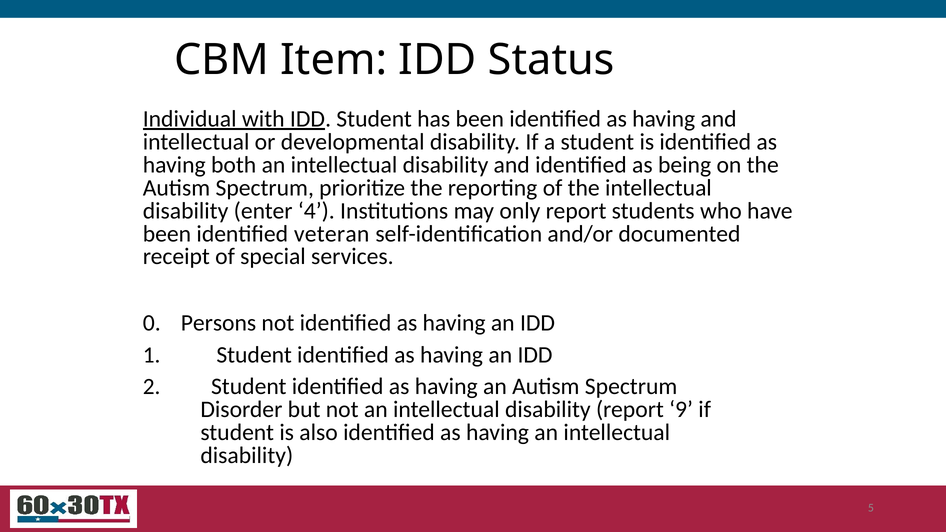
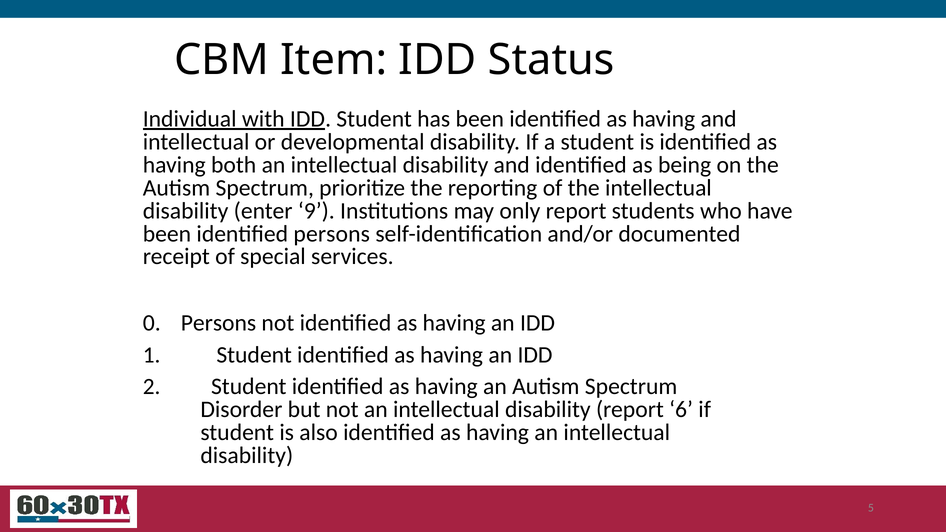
4: 4 -> 9 (316, 211)
identified veteran: veteran -> persons (332, 234)
9: 9 -> 6 (681, 410)
